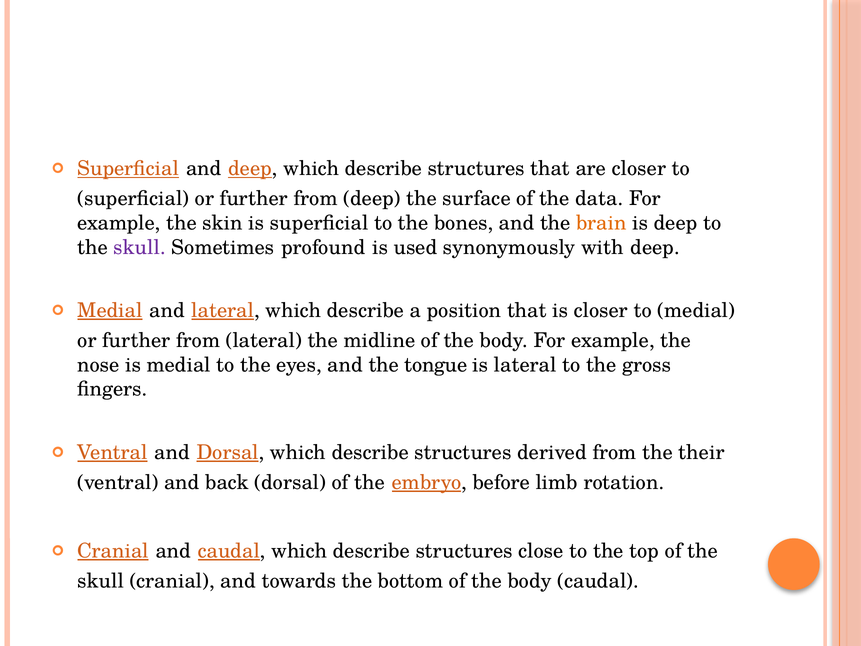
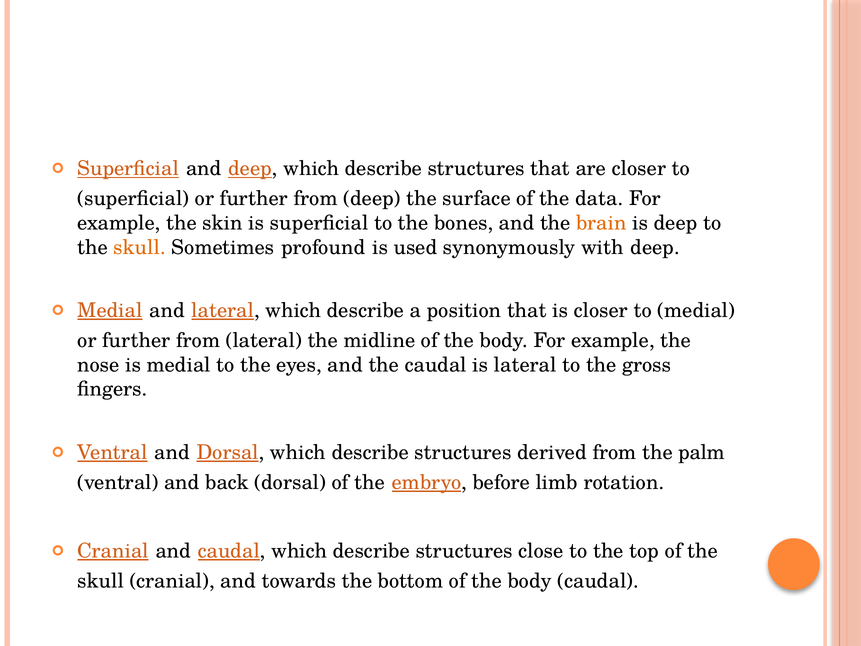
skull colour: purple -> orange (140, 247)
the tongue: tongue -> caudal (436, 365)
their: their -> palm (702, 452)
